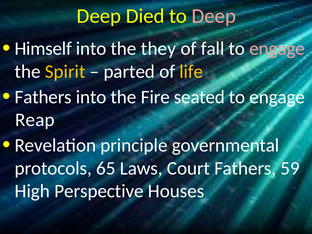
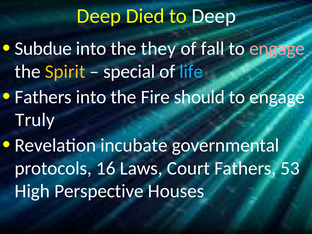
Deep colour: pink -> white (214, 16)
Himself: Himself -> Subdue (43, 49)
parted: parted -> special (129, 72)
life colour: yellow -> light blue (191, 72)
seated: seated -> should (199, 97)
Reap: Reap -> Truly (35, 120)
principle: principle -> incubate (134, 145)
65: 65 -> 16 (106, 168)
59: 59 -> 53 (290, 168)
